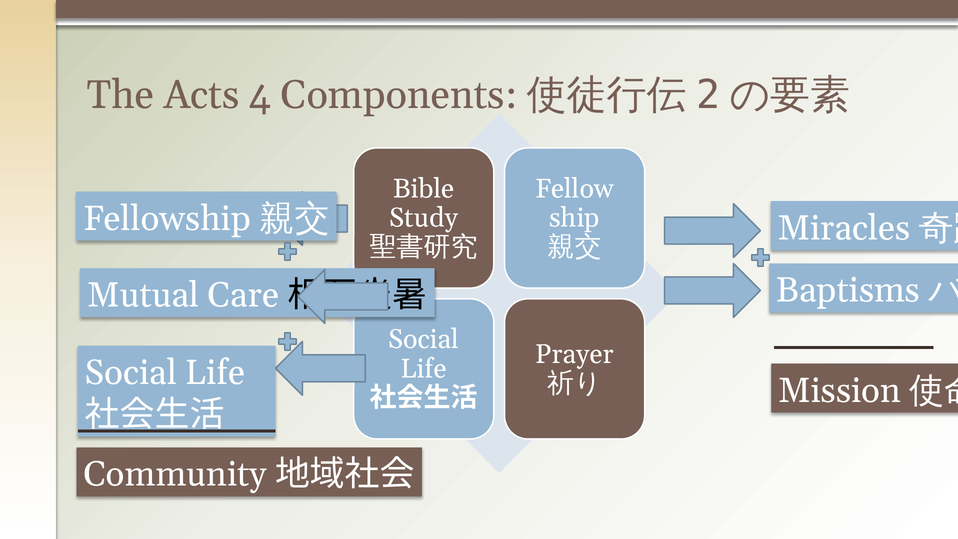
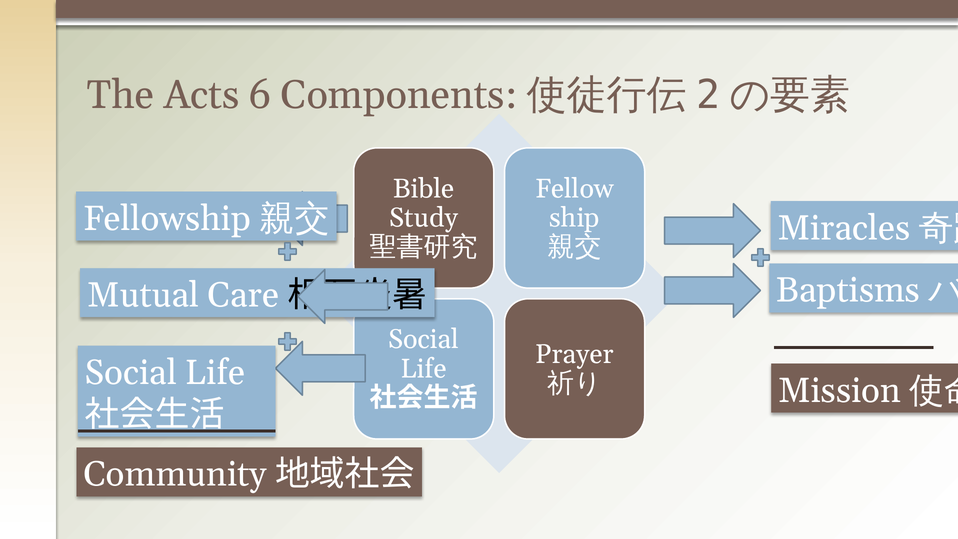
4: 4 -> 6 (260, 95)
